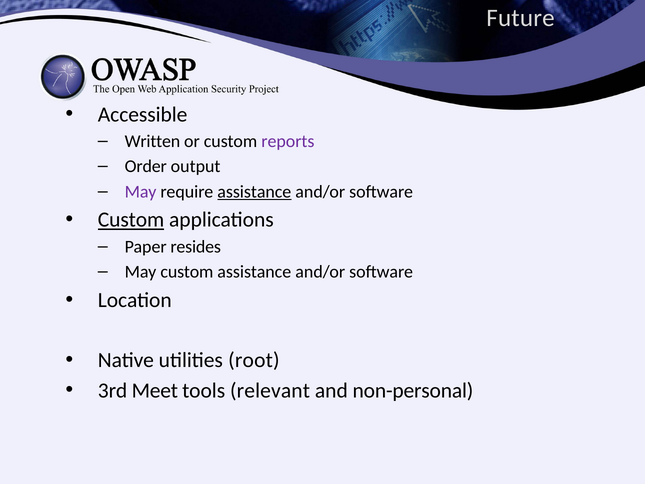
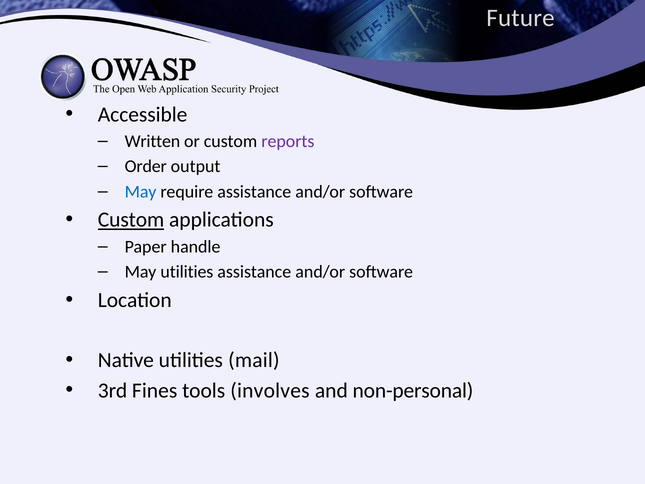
May colour: purple -> blue (141, 192)
assistance underline: present -> none (254, 192)
resides: resides -> handle (196, 247)
May custom: custom -> utilities (187, 272)
root: root -> mail (254, 360)
Meet: Meet -> Fines (155, 390)
relevant: relevant -> involves (270, 390)
